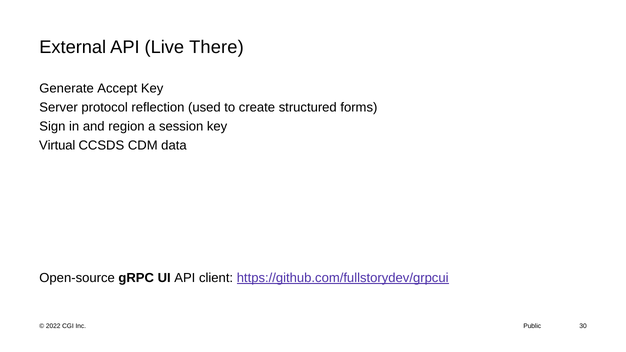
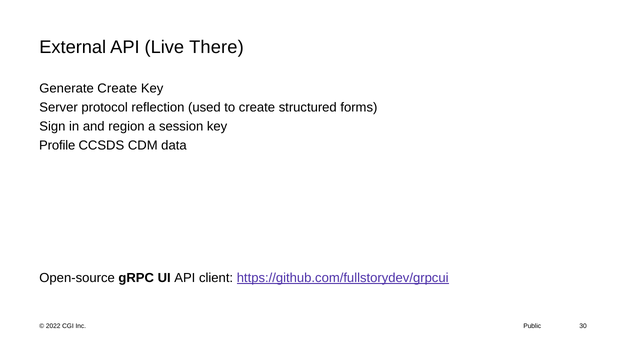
Generate Accept: Accept -> Create (117, 89)
Virtual: Virtual -> Profile (57, 145)
